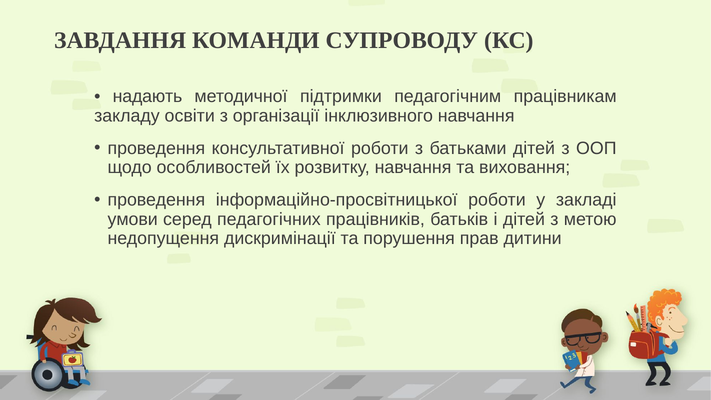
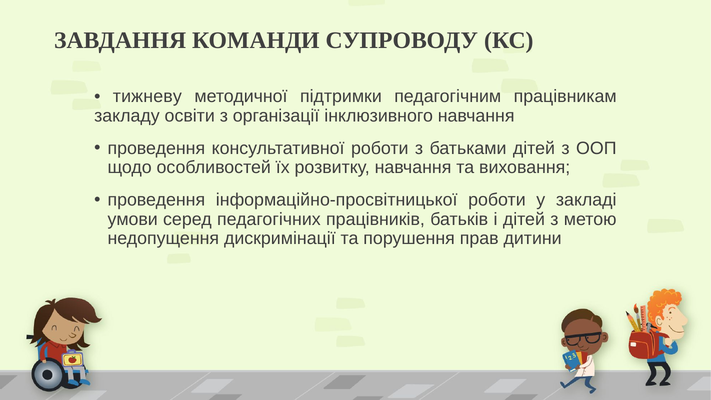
надають: надають -> тижневу (147, 97)
